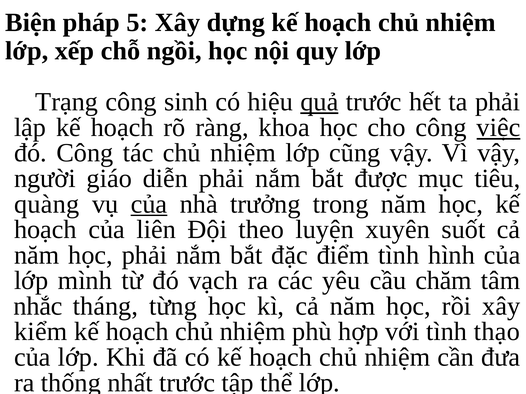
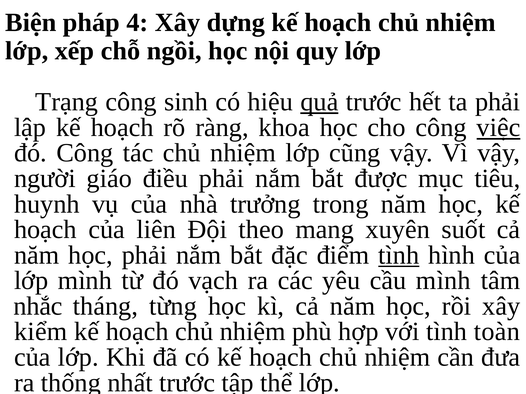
5: 5 -> 4 (137, 22)
diễn: diễn -> điều (165, 179)
quàng: quàng -> huynh (47, 204)
của underline: present -> none (149, 204)
luyện: luyện -> mang (325, 230)
tình underline: none -> present (399, 255)
cầu chăm: chăm -> mình (443, 281)
thạo: thạo -> toàn (497, 332)
